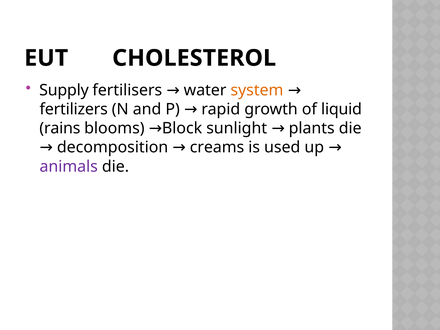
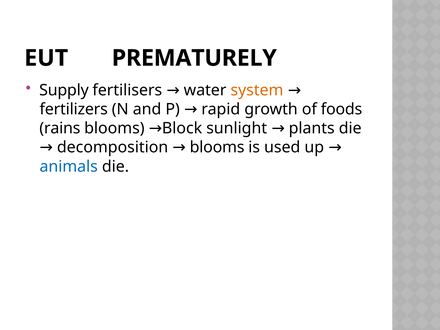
CHOLESTEROL: CHOLESTEROL -> PREMATURELY (194, 58)
liquid: liquid -> foods (342, 109)
decomposition creams: creams -> blooms (217, 147)
animals colour: purple -> blue (69, 166)
